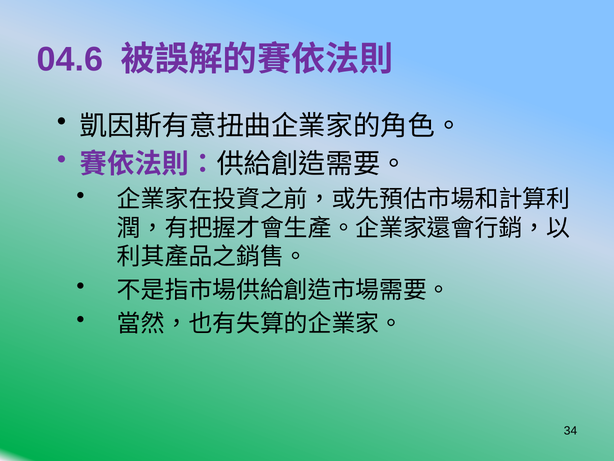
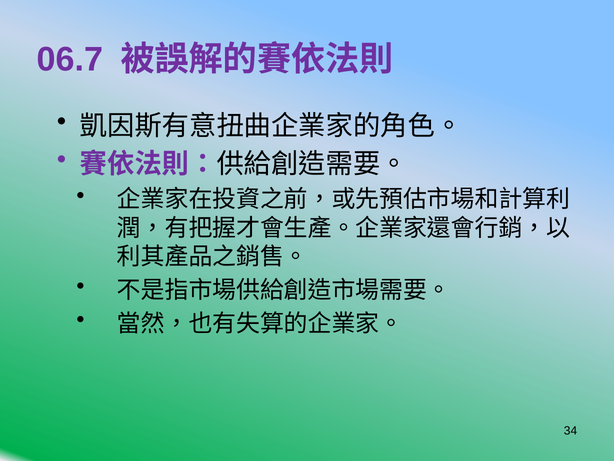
04.6: 04.6 -> 06.7 (70, 59)
